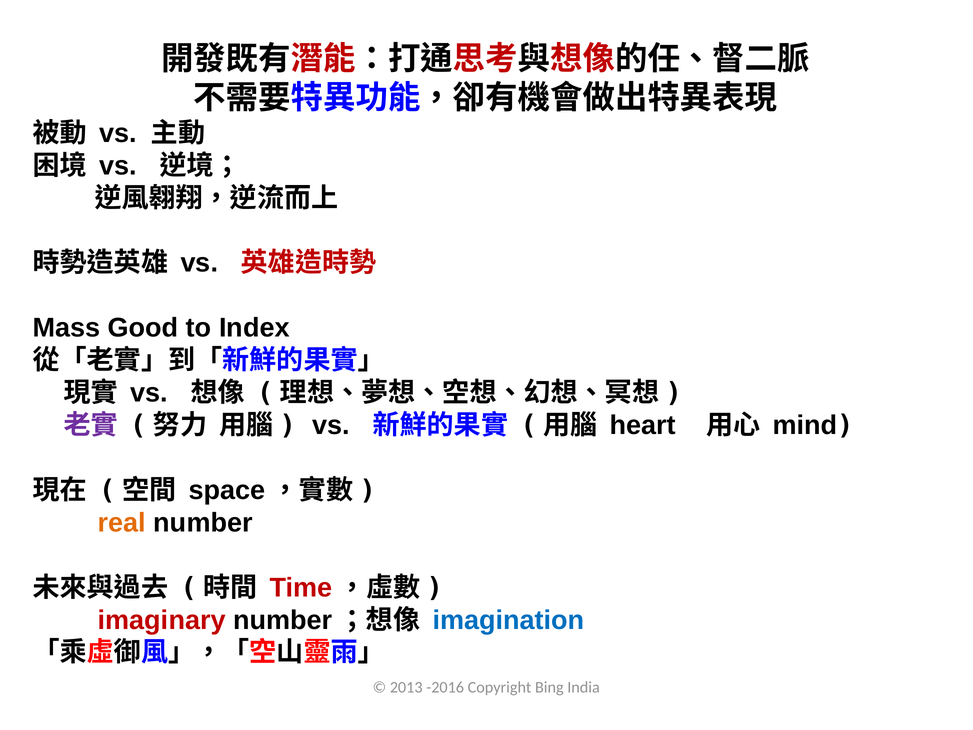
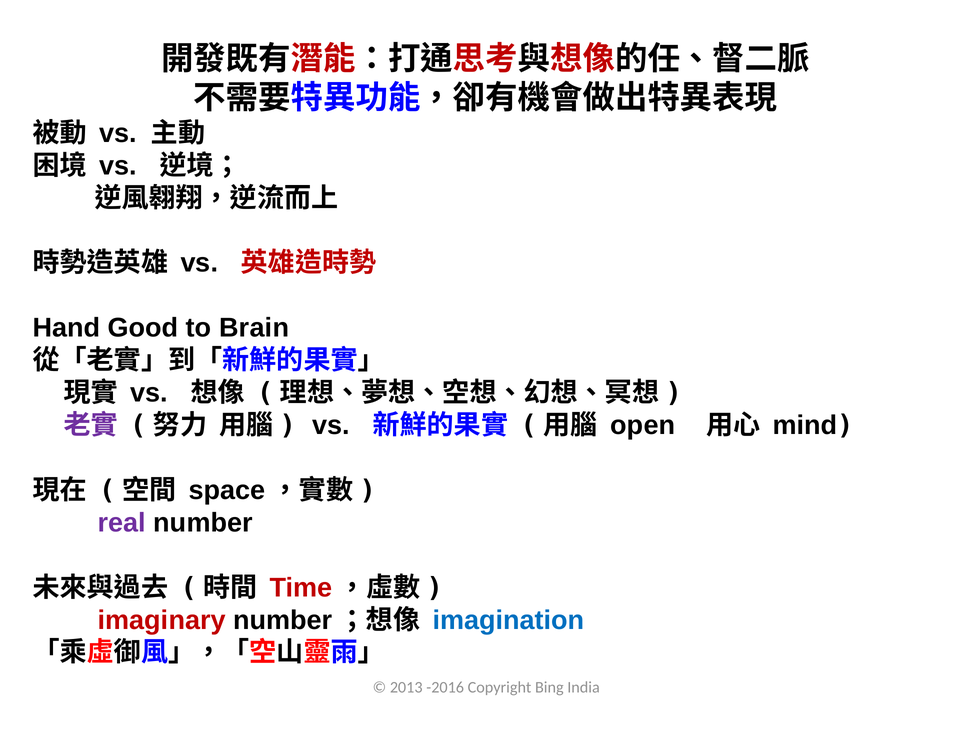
Mass: Mass -> Hand (67, 328)
Index: Index -> Brain (254, 328)
heart: heart -> open (643, 425)
real colour: orange -> purple (122, 523)
